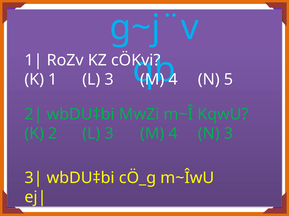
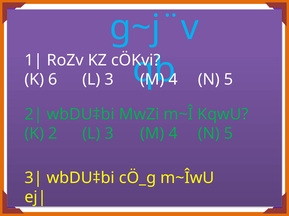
1: 1 -> 6 (53, 80)
3: 3 -> 5 (228, 134)
